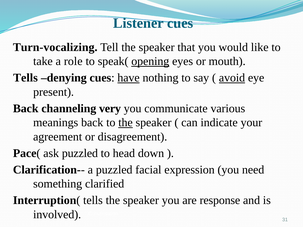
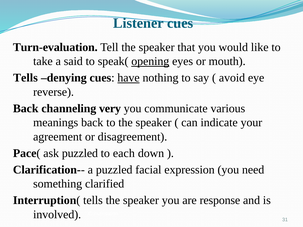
Turn-vocalizing: Turn-vocalizing -> Turn-evaluation (55, 47)
role: role -> said (73, 61)
avoid underline: present -> none (232, 78)
present: present -> reverse (54, 92)
the underline: present -> none (126, 123)
head: head -> each (124, 153)
